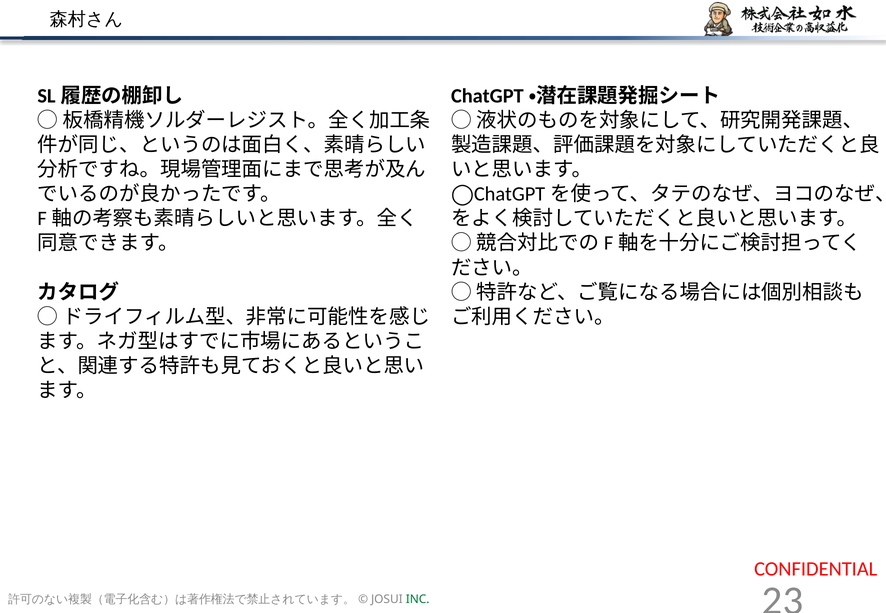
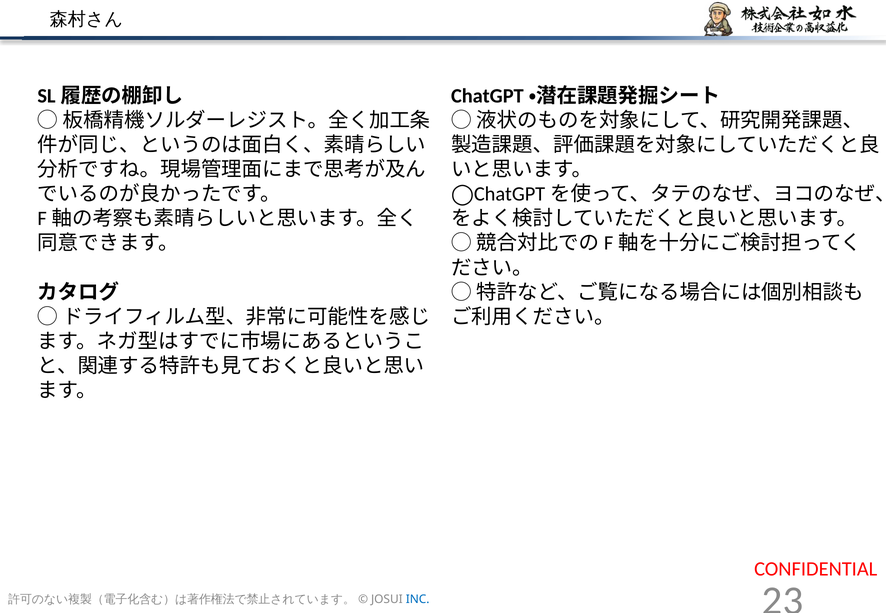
INC colour: green -> blue (418, 600)
